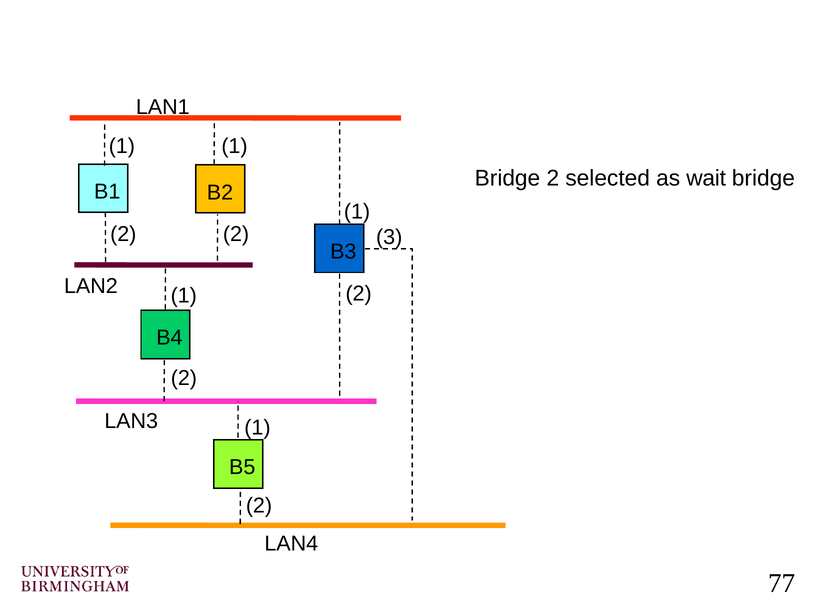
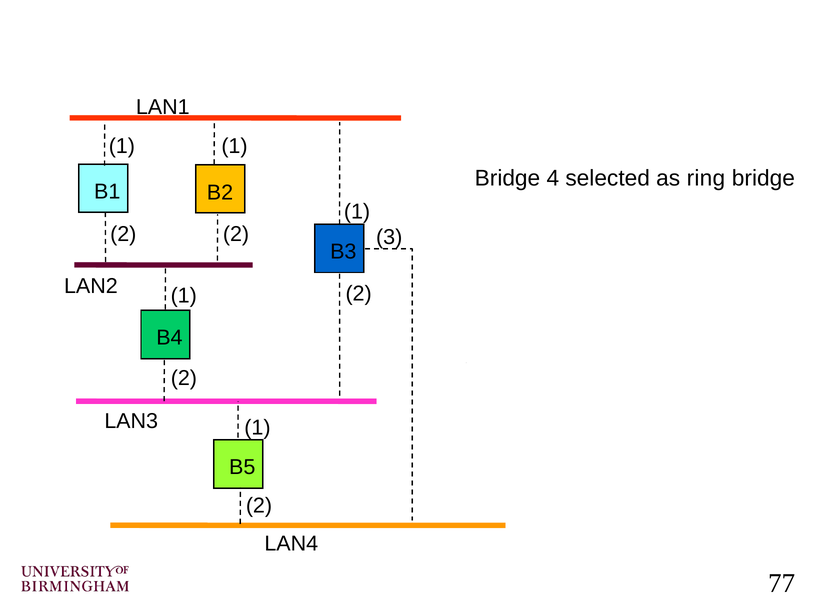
Bridge 2: 2 -> 4 (553, 178)
wait: wait -> ring (706, 178)
